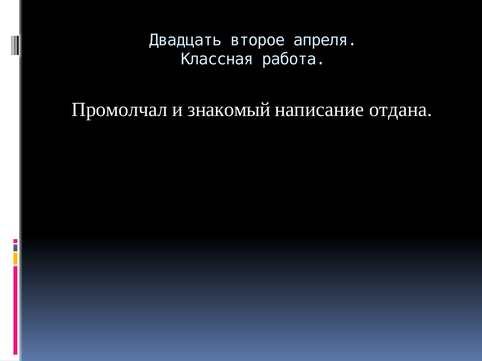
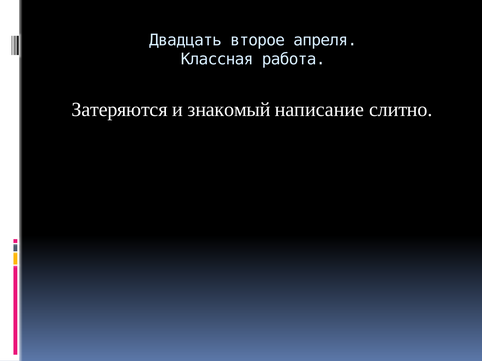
Промолчал: Промолчал -> Затеряются (120, 110)
отдана: отдана -> слитно (401, 110)
